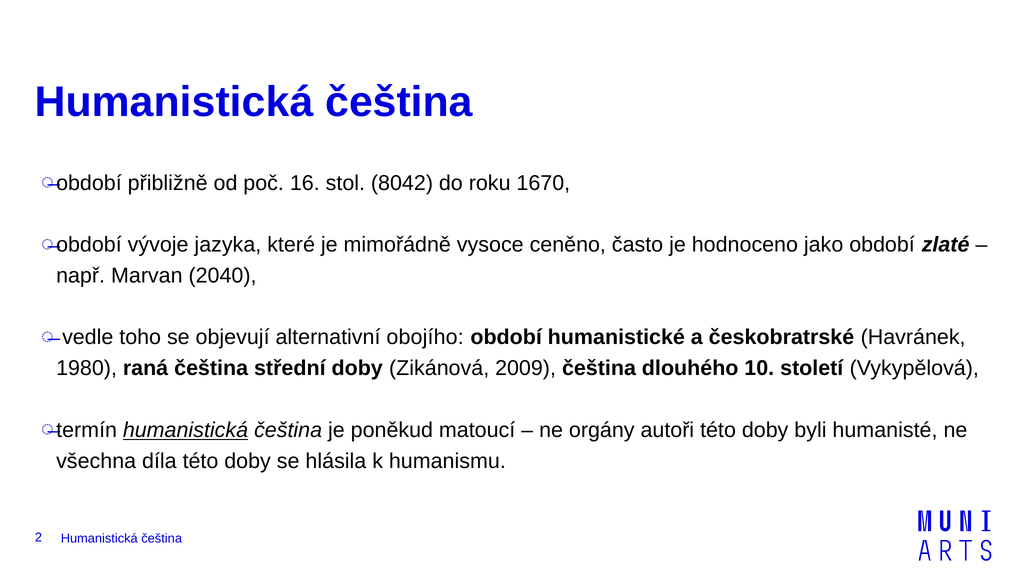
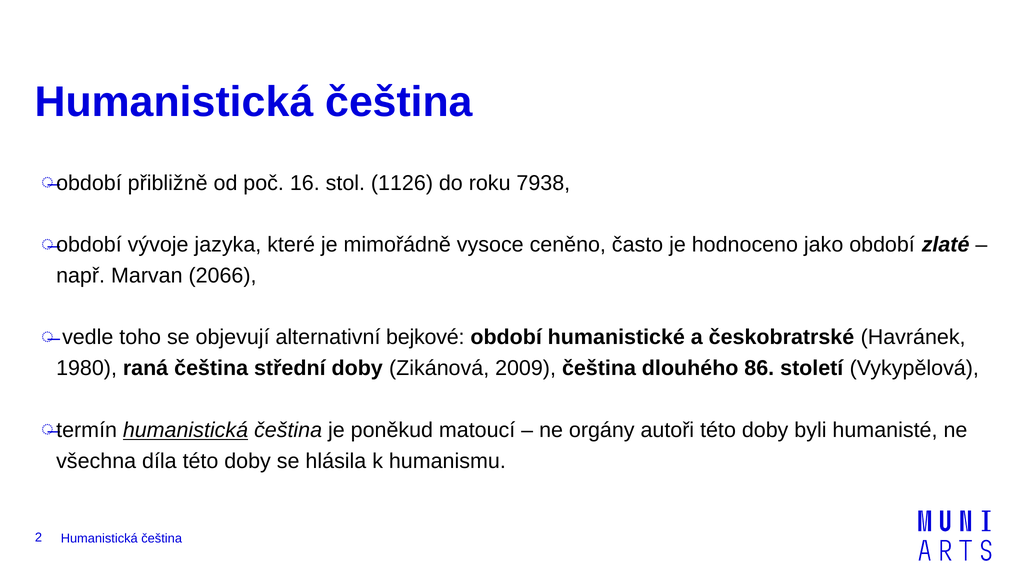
8042: 8042 -> 1126 (402, 183)
1670: 1670 -> 7938 (543, 183)
2040: 2040 -> 2066 (223, 276)
obojího: obojího -> bejkové (425, 337)
10: 10 -> 86 (759, 368)
